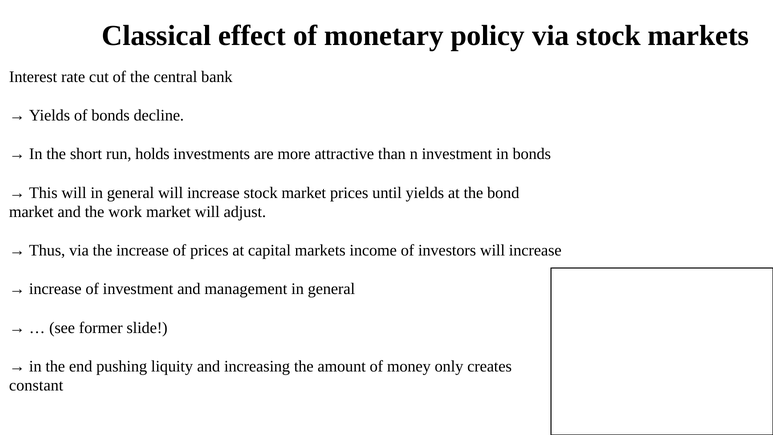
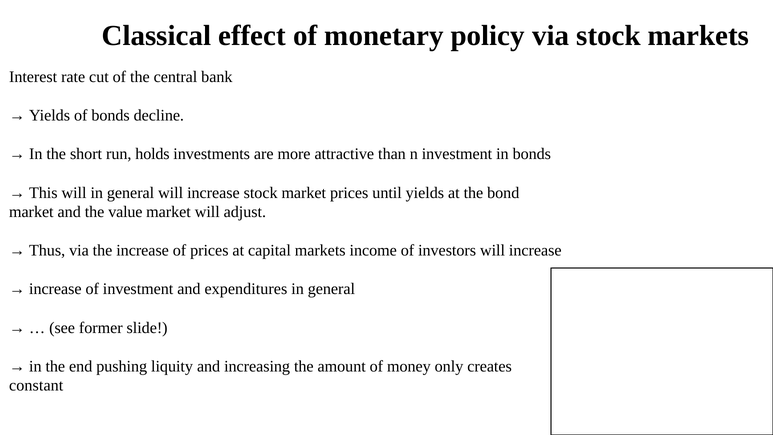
work: work -> value (125, 212)
management: management -> expenditures (246, 289)
